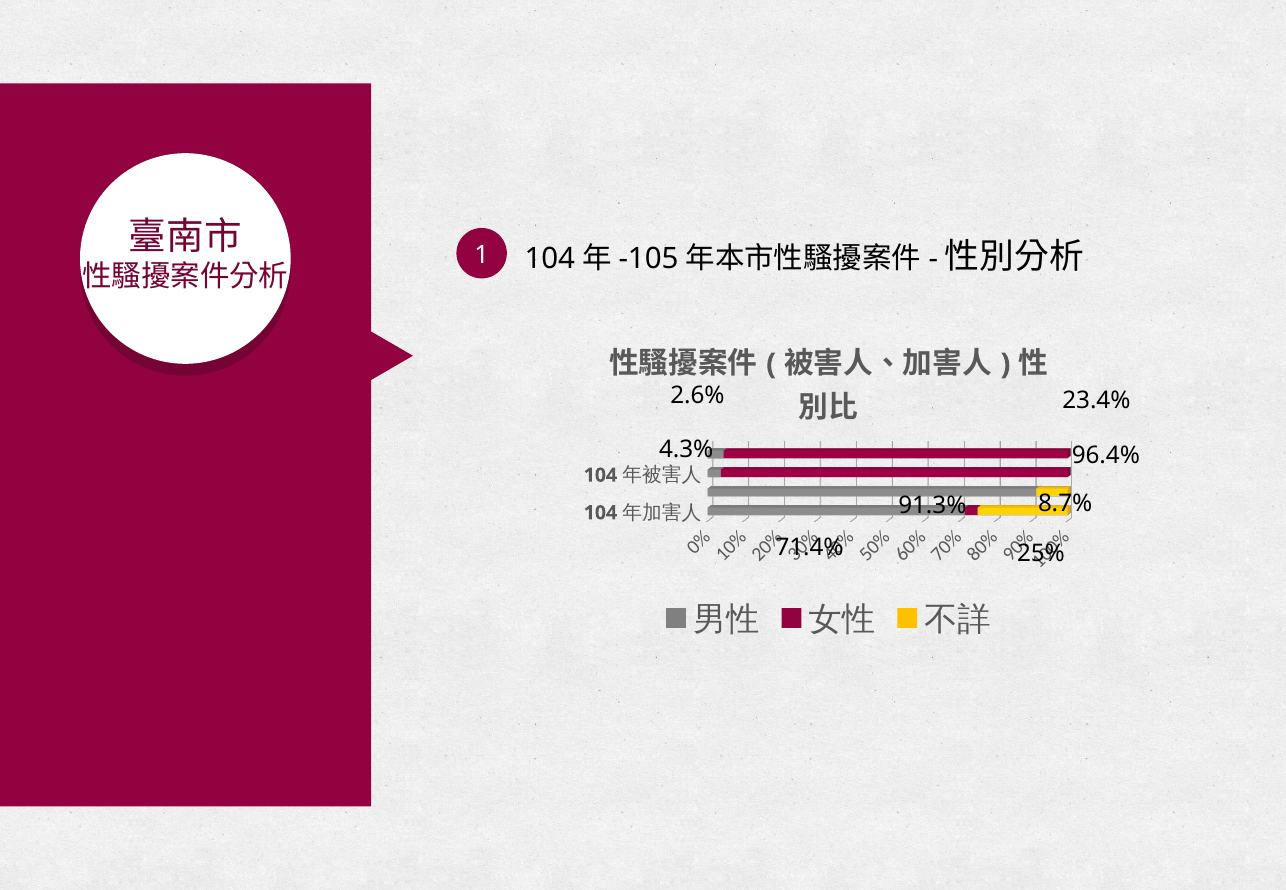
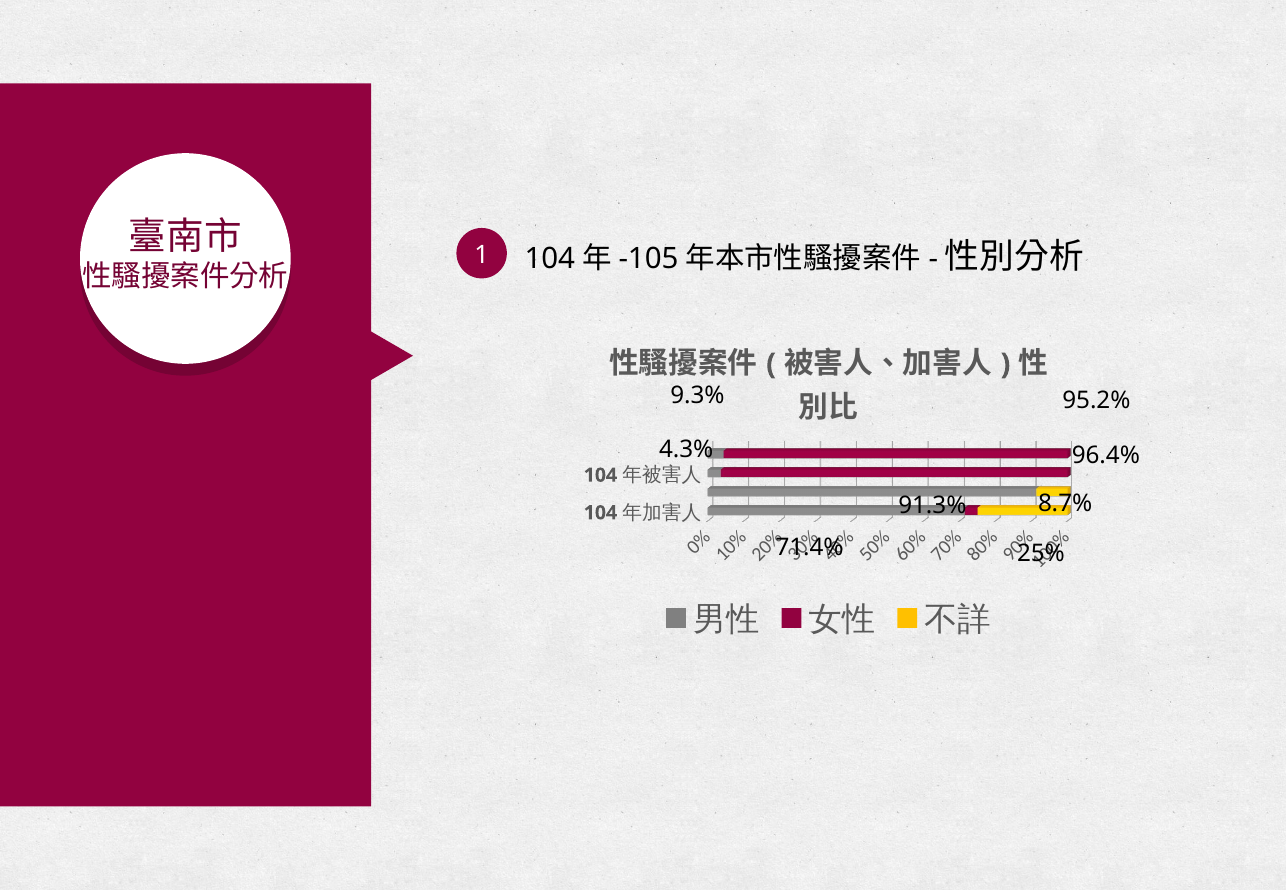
2.6%: 2.6% -> 9.3% (697, 396)
23.4%: 23.4% -> 95.2% (1096, 400)
